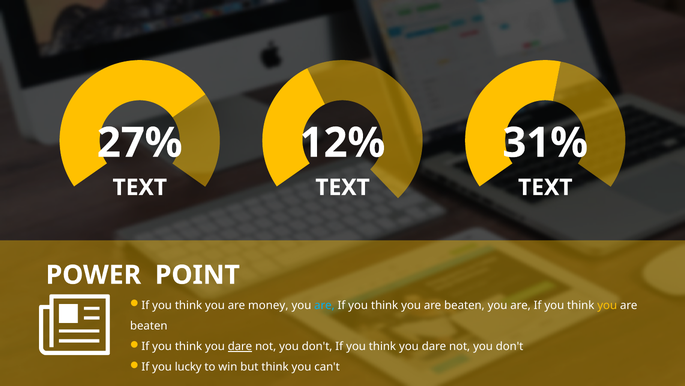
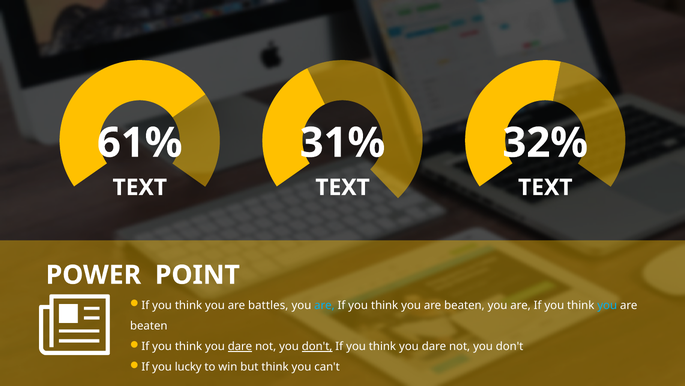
27%: 27% -> 61% (140, 143)
12%: 12% -> 31% (342, 143)
31%: 31% -> 32% (545, 143)
money: money -> battles (268, 305)
you colour: yellow -> light blue (607, 305)
don't underline: none -> present (317, 346)
